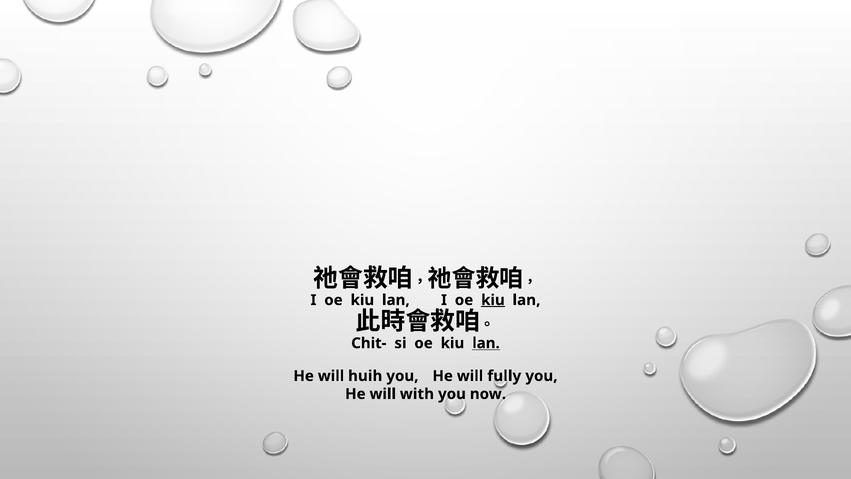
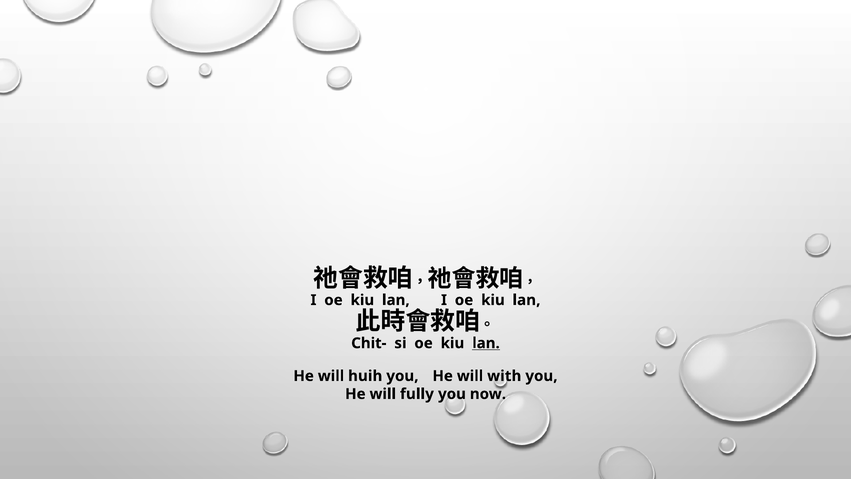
kiu underline: present -> none (493, 300)
fully: fully -> with (504, 376)
with: with -> fully (417, 394)
